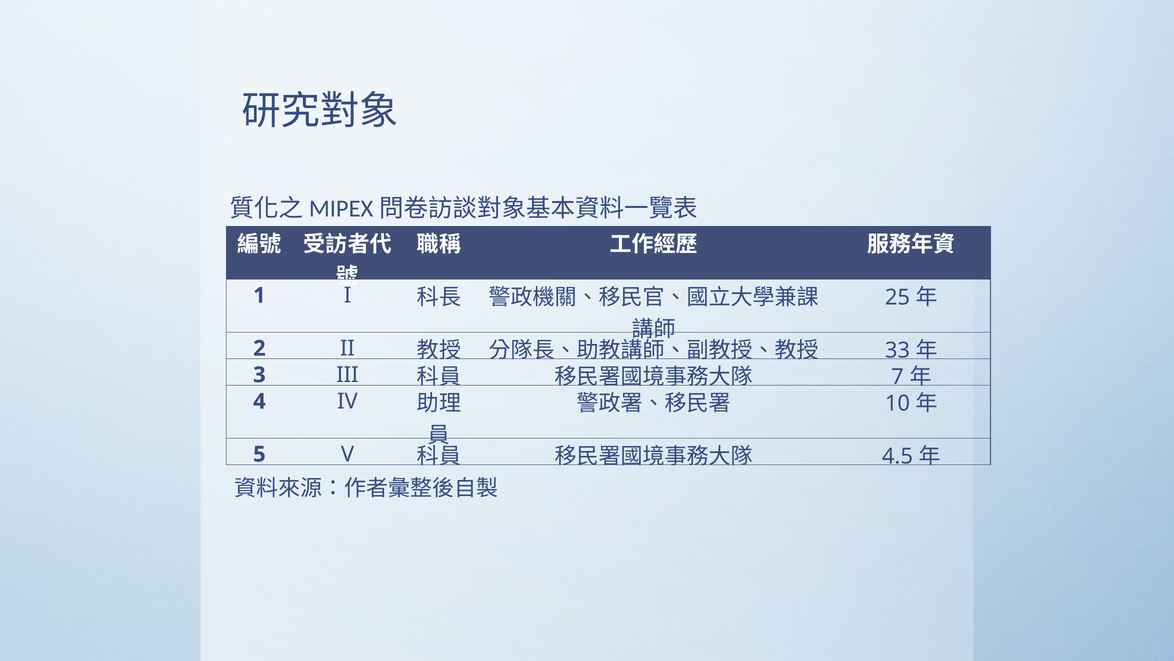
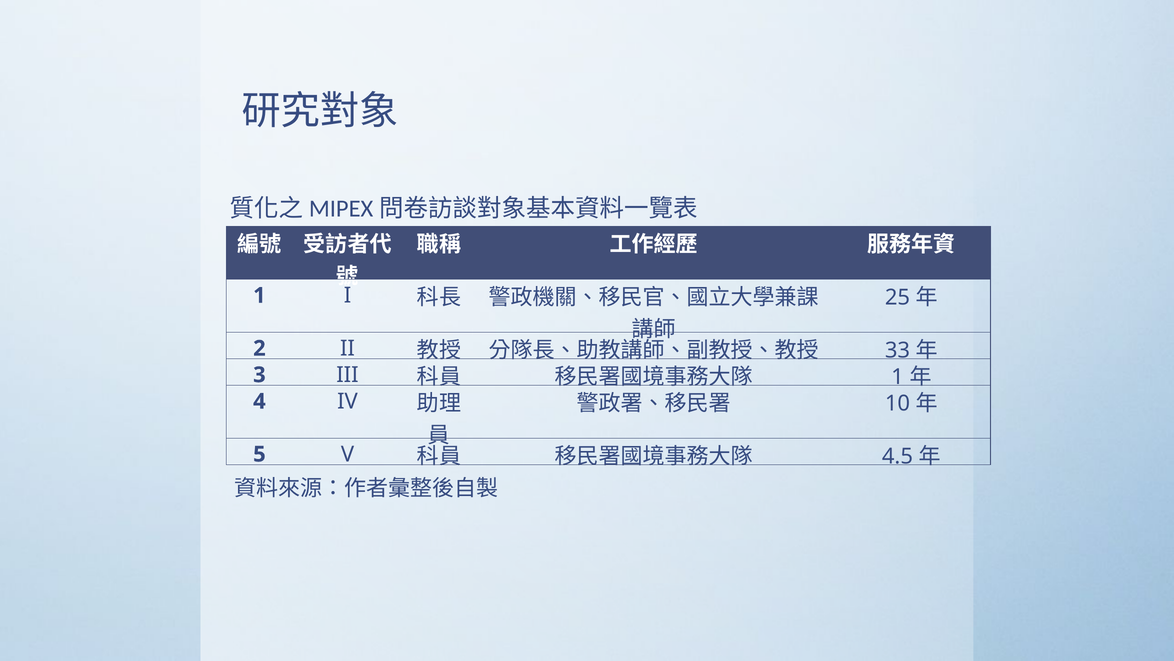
7: 7 -> 1 (898, 377)
